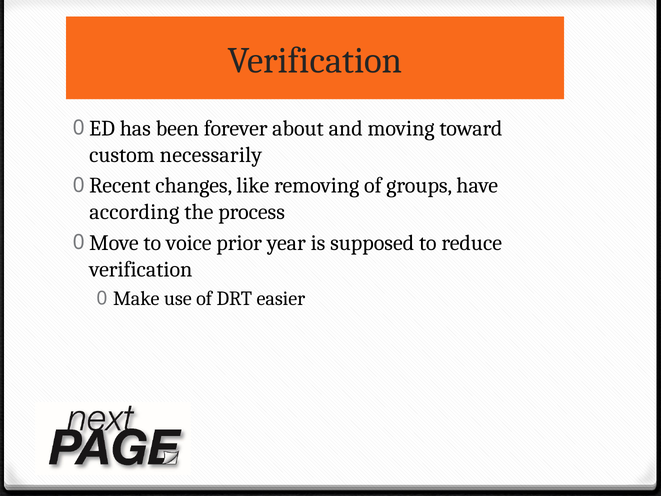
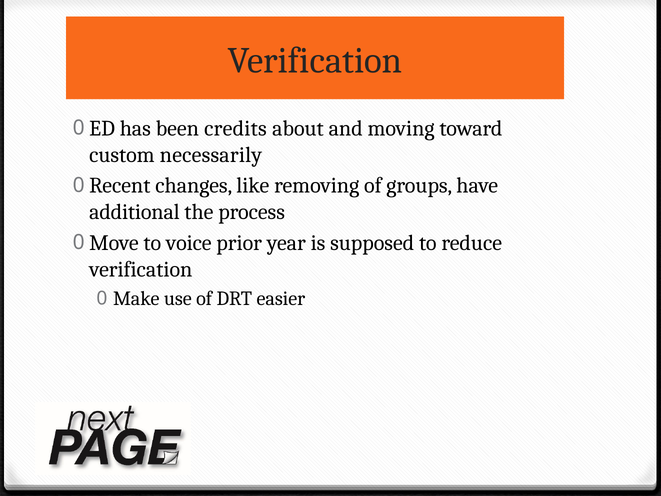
forever: forever -> credits (235, 128)
according: according -> additional (134, 212)
